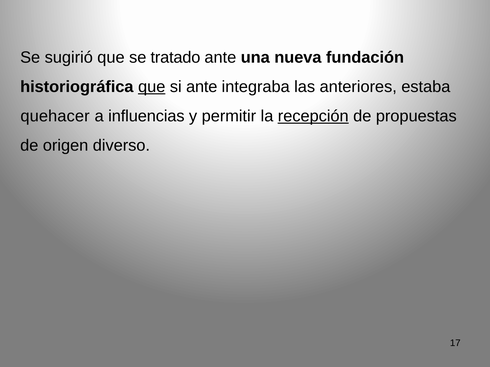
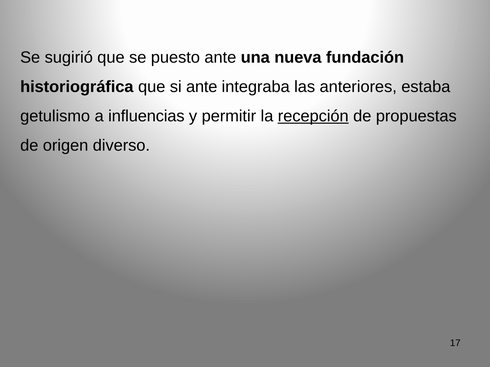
tratado: tratado -> puesto (175, 58)
que underline: present -> none (152, 87)
quehacer: quehacer -> getulismo (55, 116)
